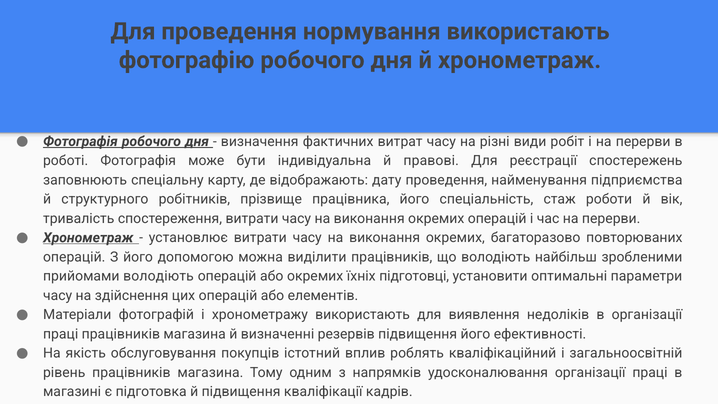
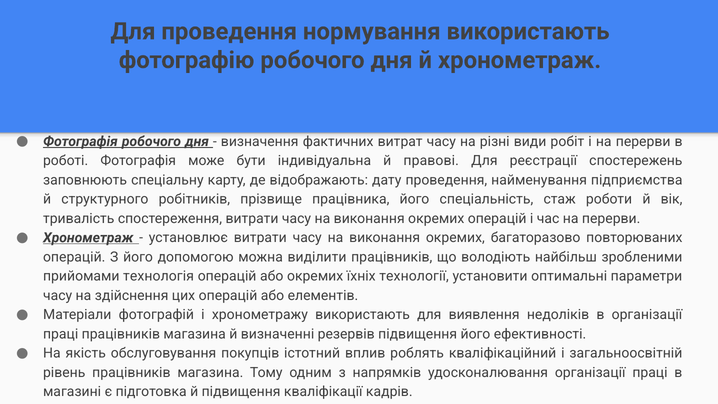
прийомами володіють: володіють -> технологія (159, 276)
підготовці: підготовці -> технології (414, 276)
